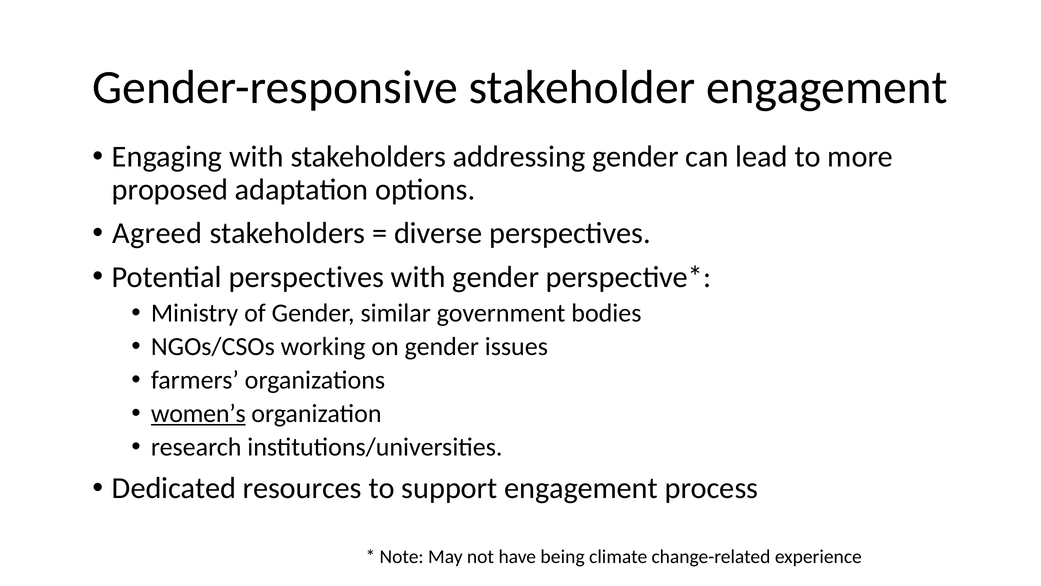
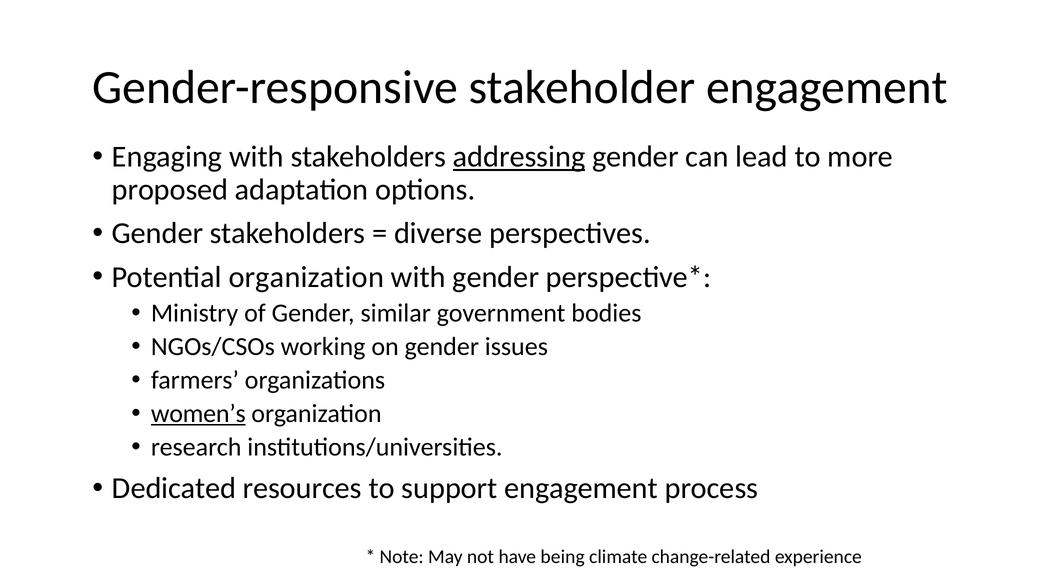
addressing underline: none -> present (519, 157)
Agreed: Agreed -> Gender (157, 233)
Potential perspectives: perspectives -> organization (306, 277)
